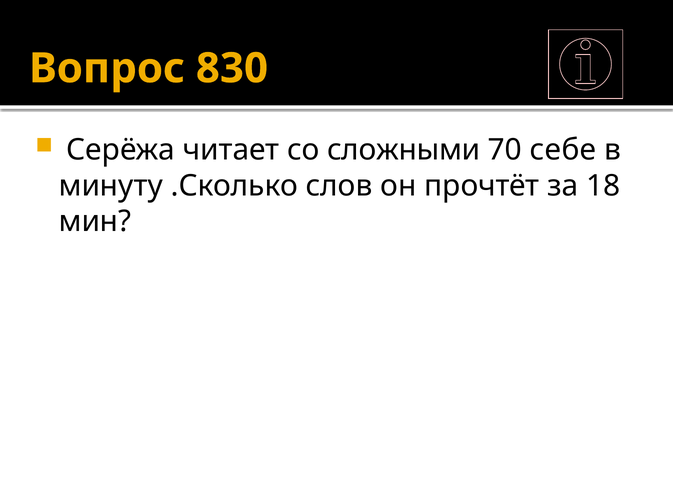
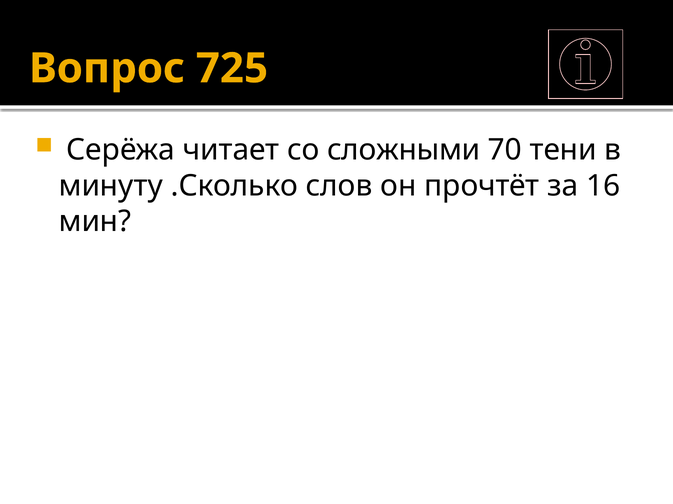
830: 830 -> 725 (232, 69)
себе: себе -> тени (563, 150)
18: 18 -> 16 (603, 186)
